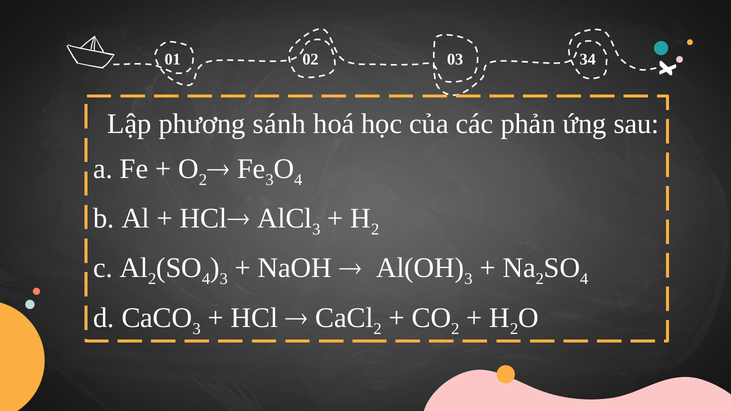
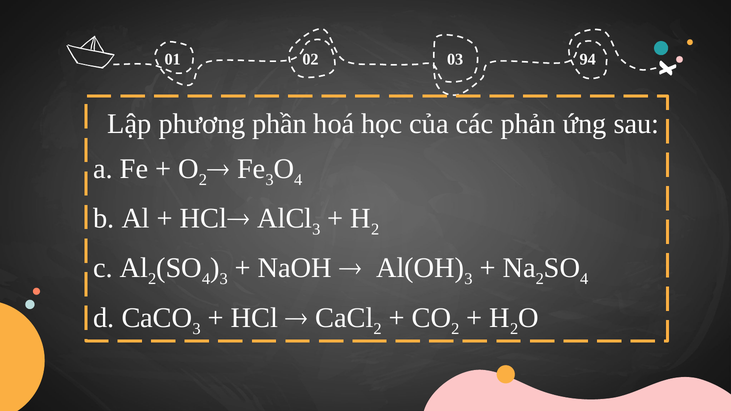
34: 34 -> 94 (588, 59)
sánh: sánh -> phần (280, 124)
